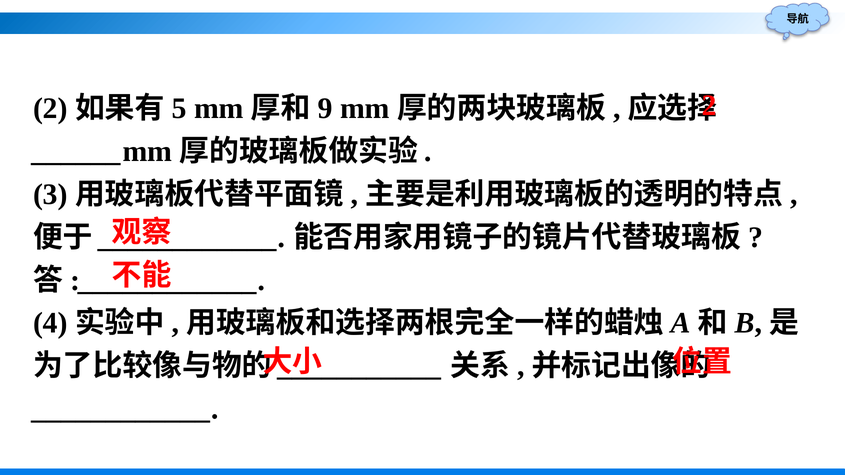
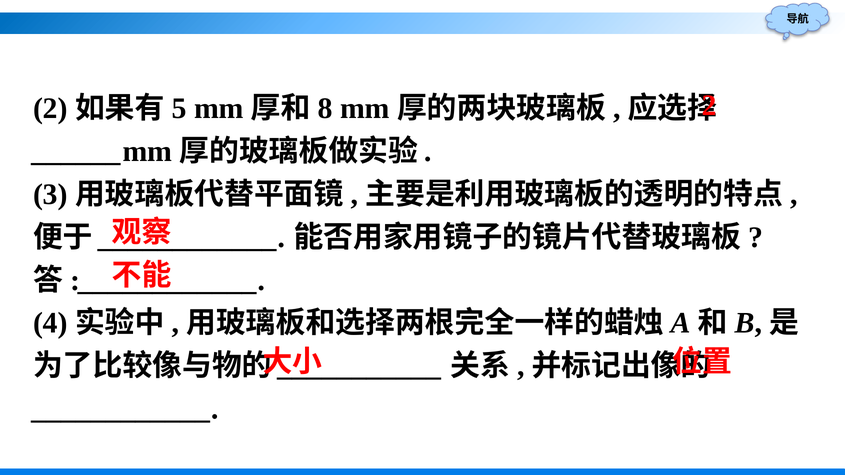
9: 9 -> 8 (325, 109)
